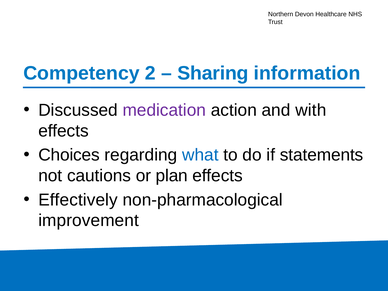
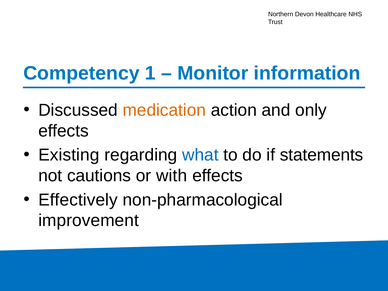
2: 2 -> 1 (150, 73)
Sharing: Sharing -> Monitor (213, 73)
medication colour: purple -> orange (164, 110)
with: with -> only (311, 110)
Choices: Choices -> Existing (69, 155)
plan: plan -> with (172, 176)
